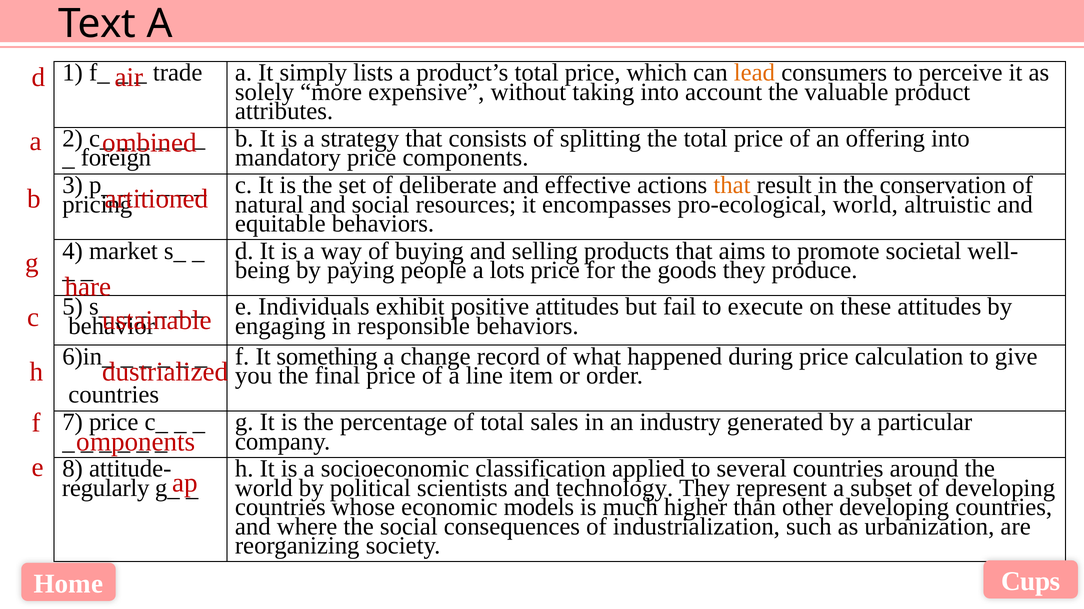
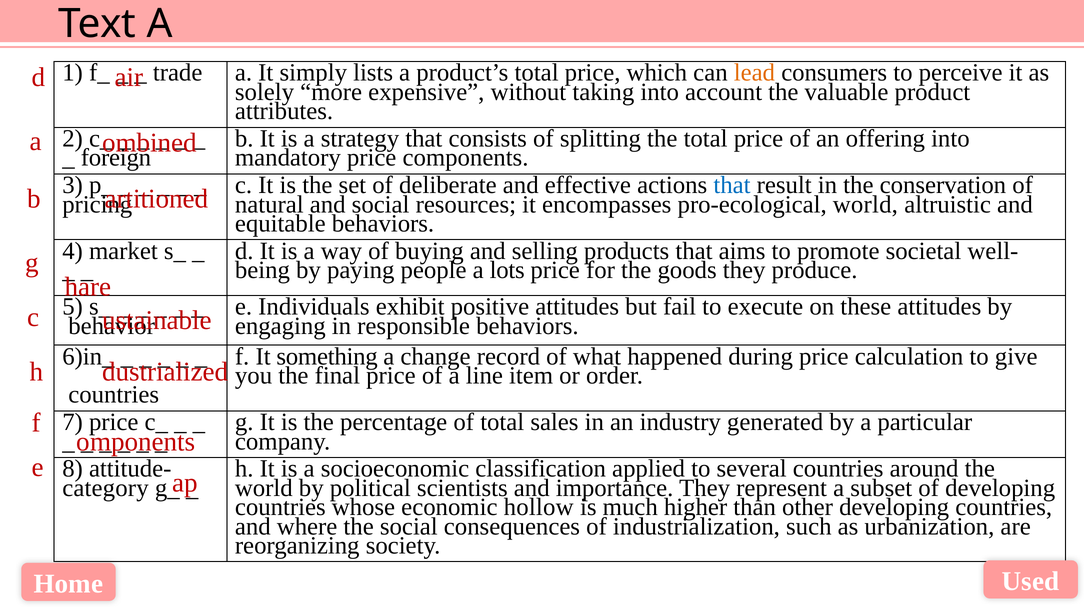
that colour: orange -> blue (732, 185)
regularly: regularly -> category (105, 488)
technology: technology -> importance (615, 488)
models: models -> hollow (539, 507)
Cups: Cups -> Used (1031, 582)
